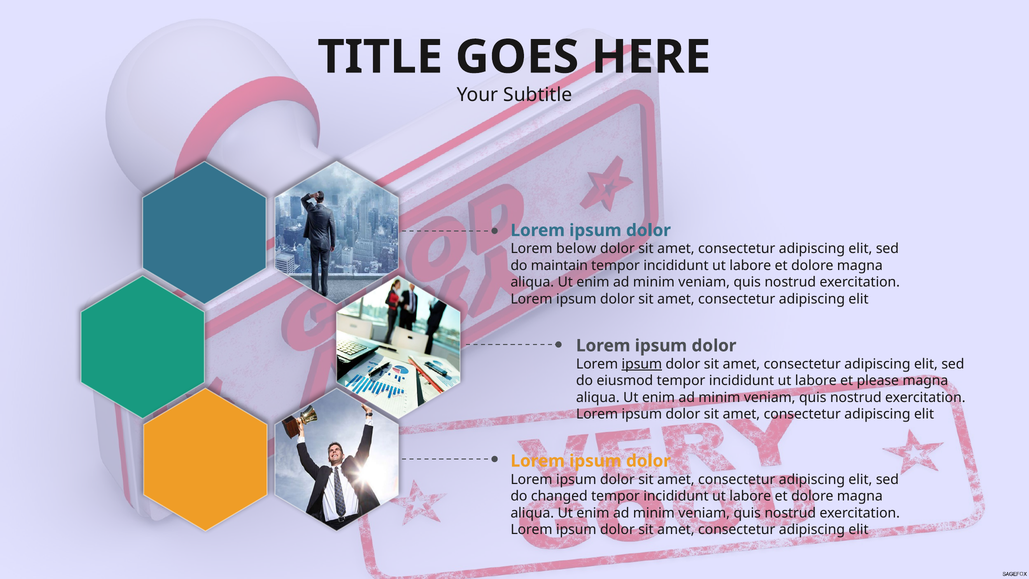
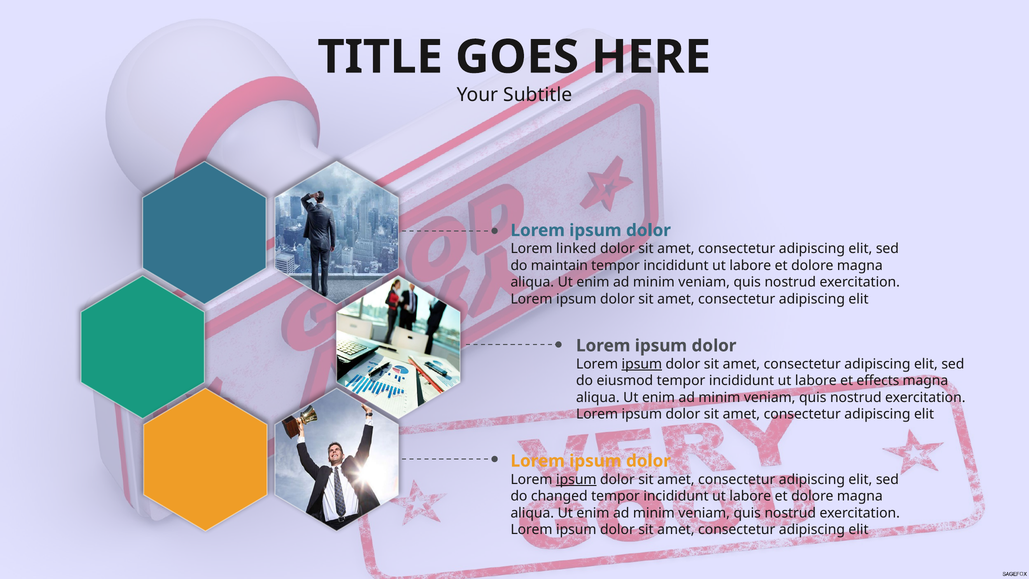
below: below -> linked (576, 249)
please: please -> effects (878, 381)
ipsum underline: none -> present (576, 479)
